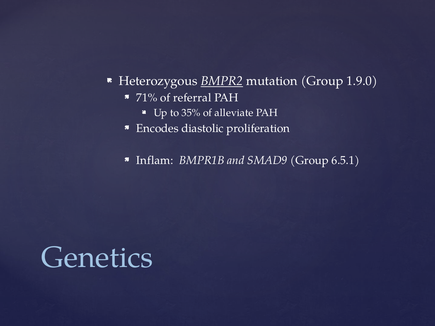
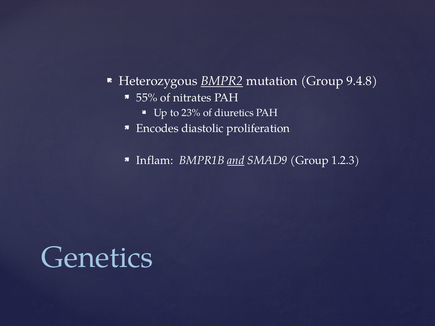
1.9.0: 1.9.0 -> 9.4.8 (362, 81)
71%: 71% -> 55% (147, 98)
referral: referral -> nitrates (192, 98)
35%: 35% -> 23% (191, 113)
alleviate: alleviate -> diuretics (234, 113)
and underline: none -> present (236, 160)
6.5.1: 6.5.1 -> 1.2.3 (346, 160)
